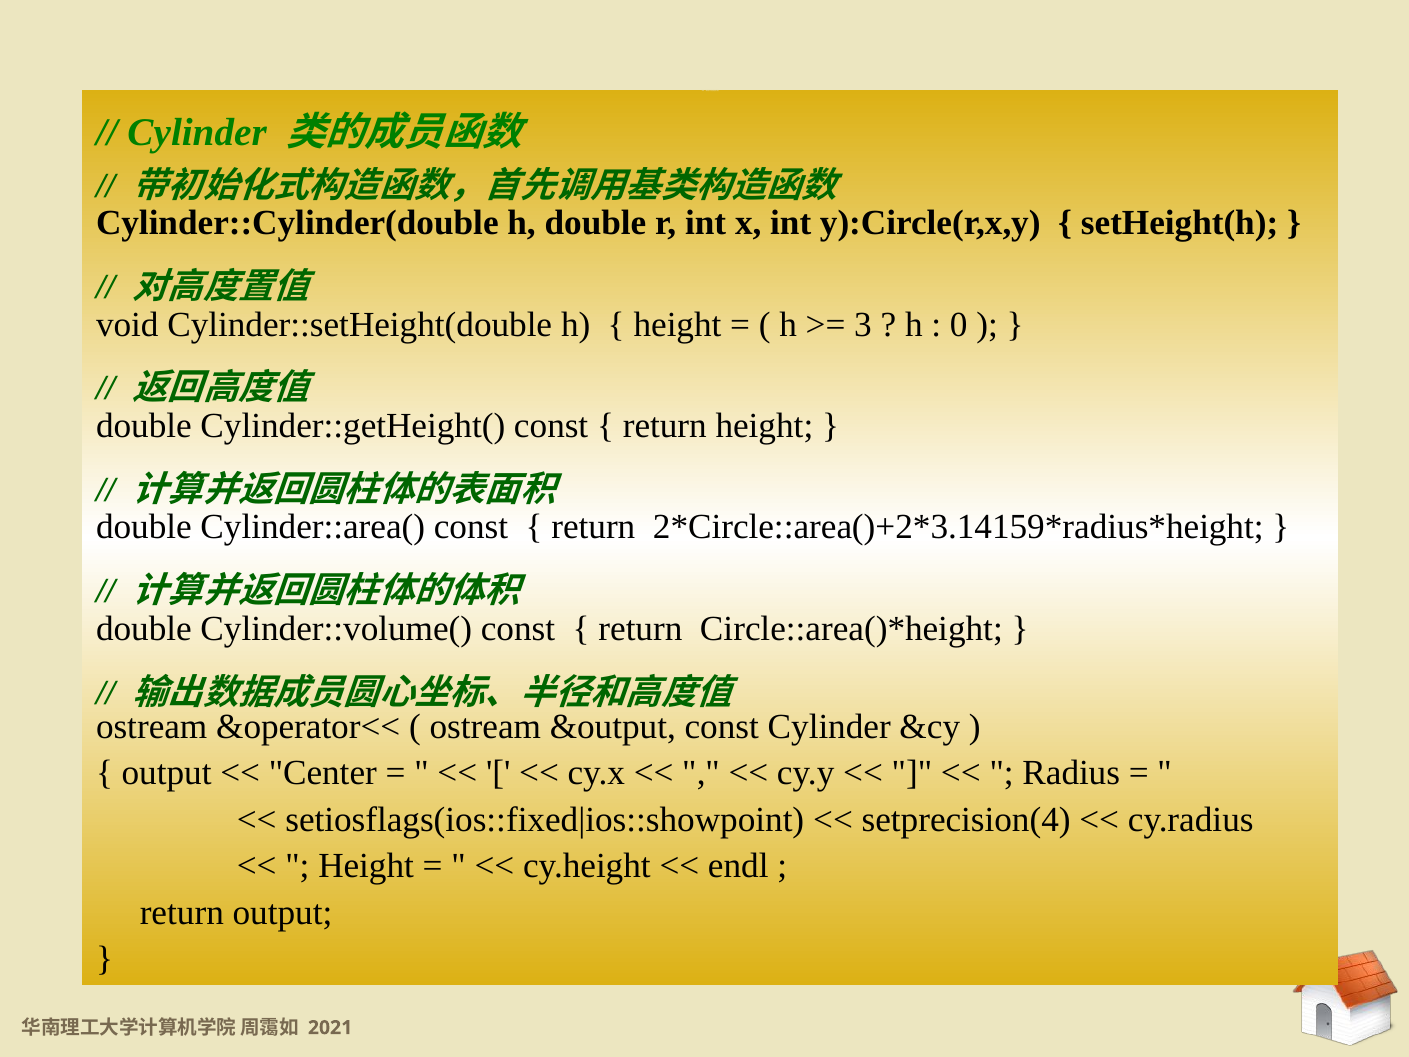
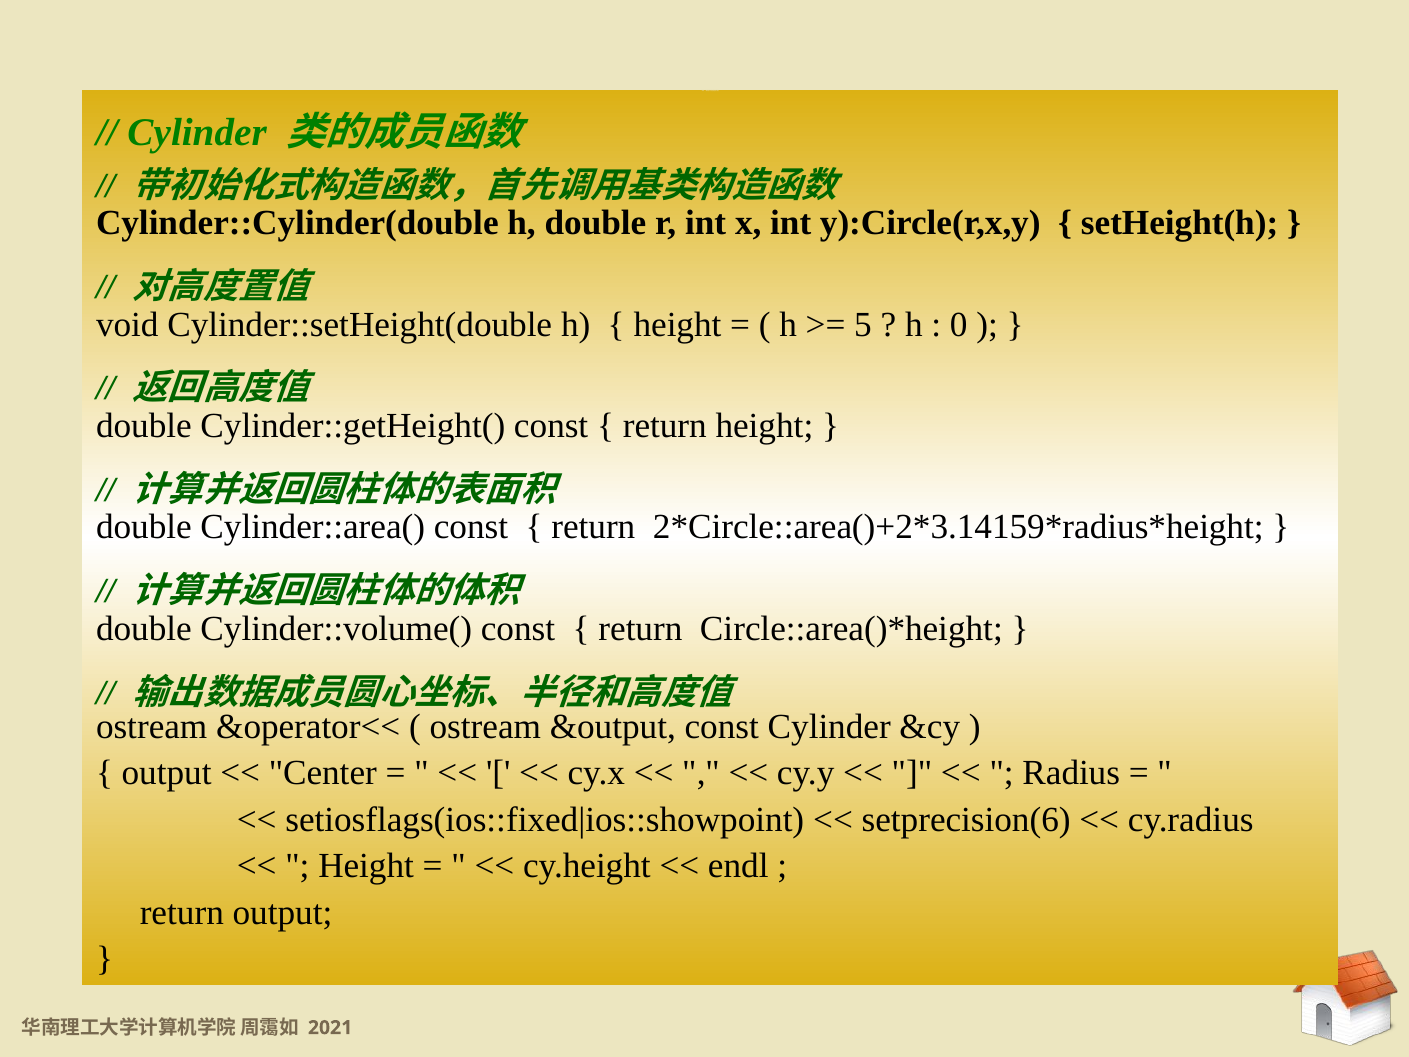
3: 3 -> 5 (863, 324)
setprecision(4: setprecision(4 -> setprecision(6 (966, 819)
